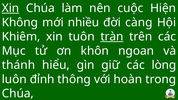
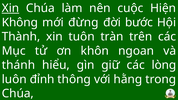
nhiều: nhiều -> đừng (83, 22)
càng: càng -> bước (139, 22)
Khiêm: Khiêm -> Thành (21, 37)
tràn underline: present -> none (112, 37)
hoàn: hoàn -> hằng (128, 79)
